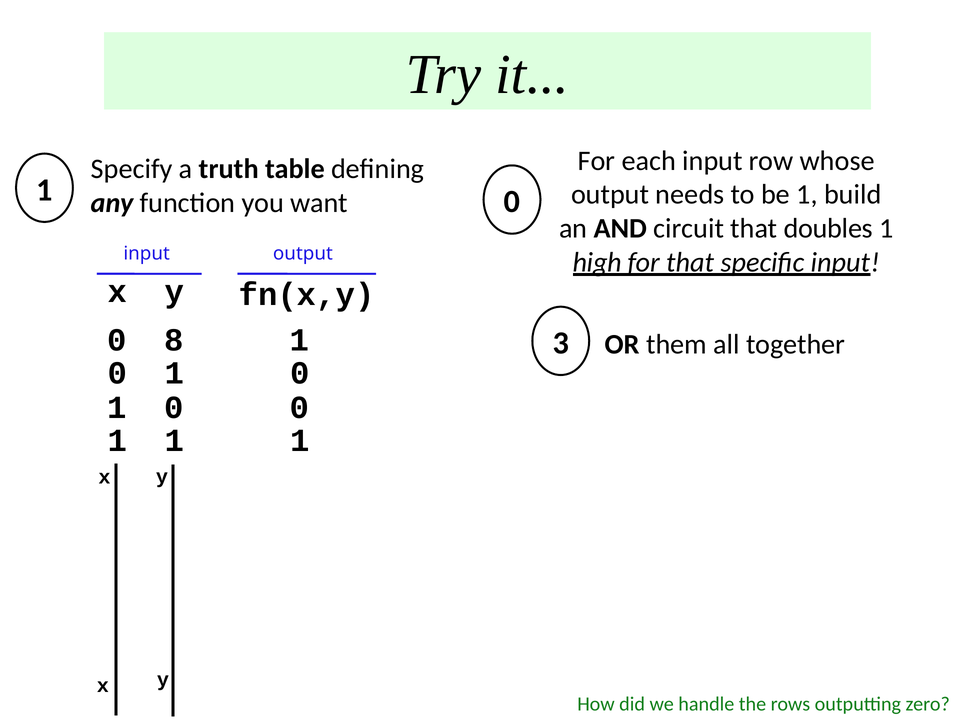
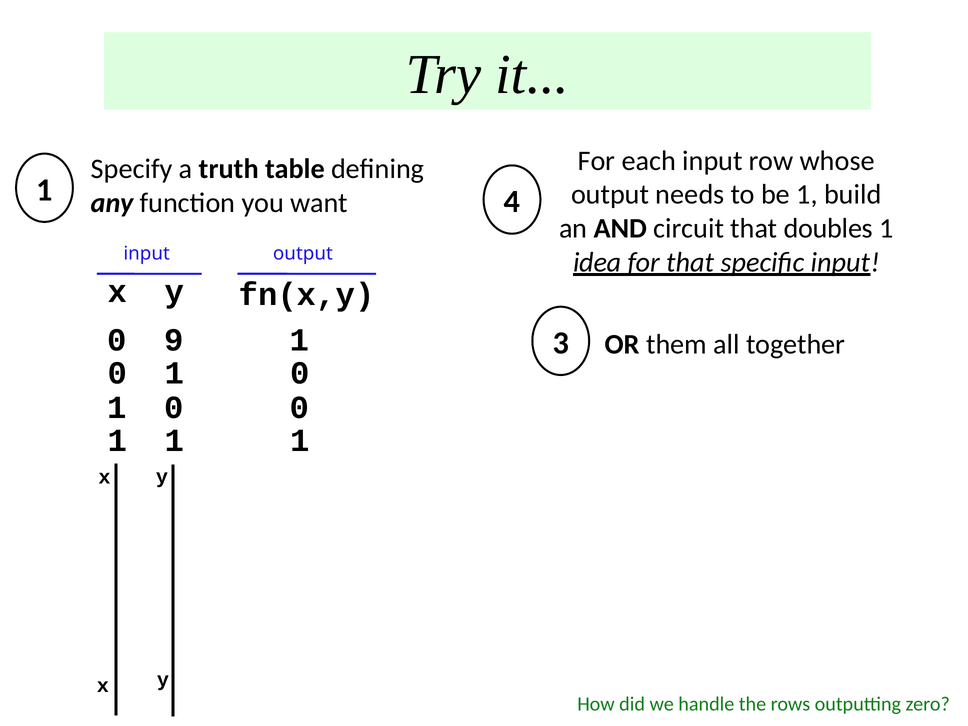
0: 0 -> 4 (512, 202)
high: high -> idea (597, 262)
8: 8 -> 9 (174, 340)
